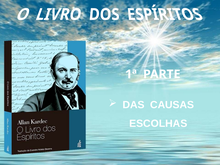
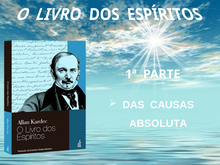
ESCOLHAS: ESCOLHAS -> ABSOLUTA (158, 124)
